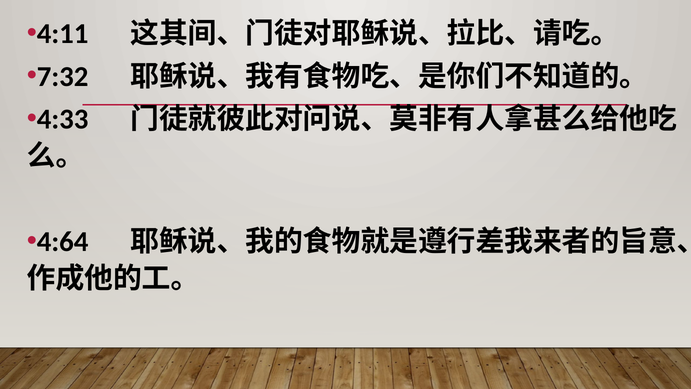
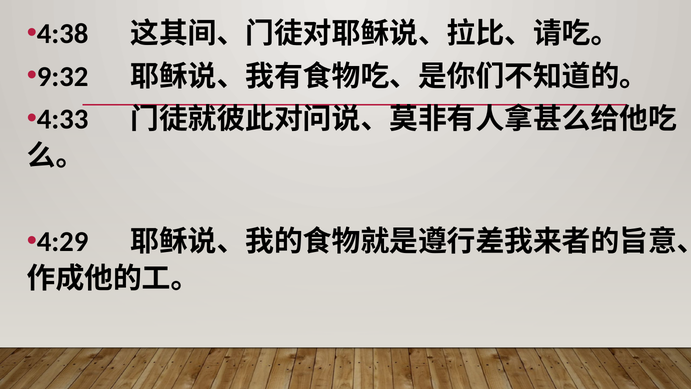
4:11: 4:11 -> 4:38 (63, 34)
7:32: 7:32 -> 9:32 (63, 76)
4:64: 4:64 -> 4:29 (63, 241)
